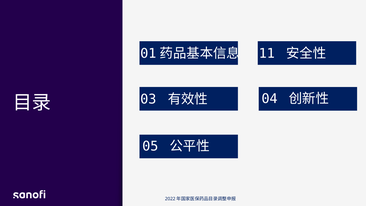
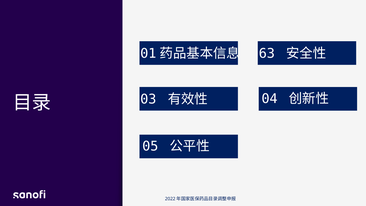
11: 11 -> 63 (267, 53)
